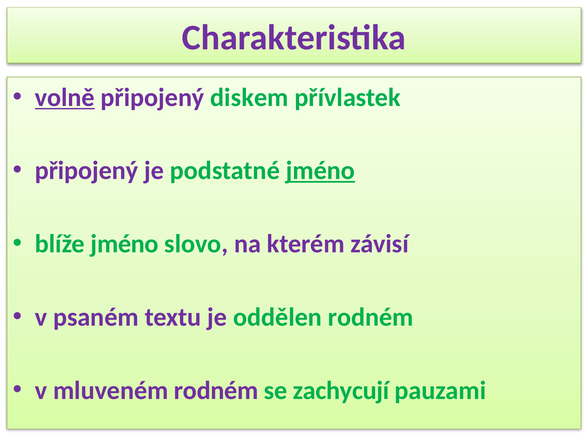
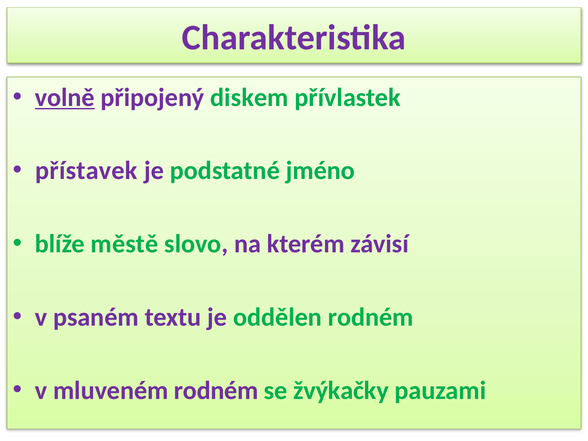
připojený: připojený -> přístavek (86, 171)
jméno underline: present -> none (320, 171)
blíže jméno: jméno -> městě (124, 244)
zachycují: zachycují -> žvýkačky (341, 390)
